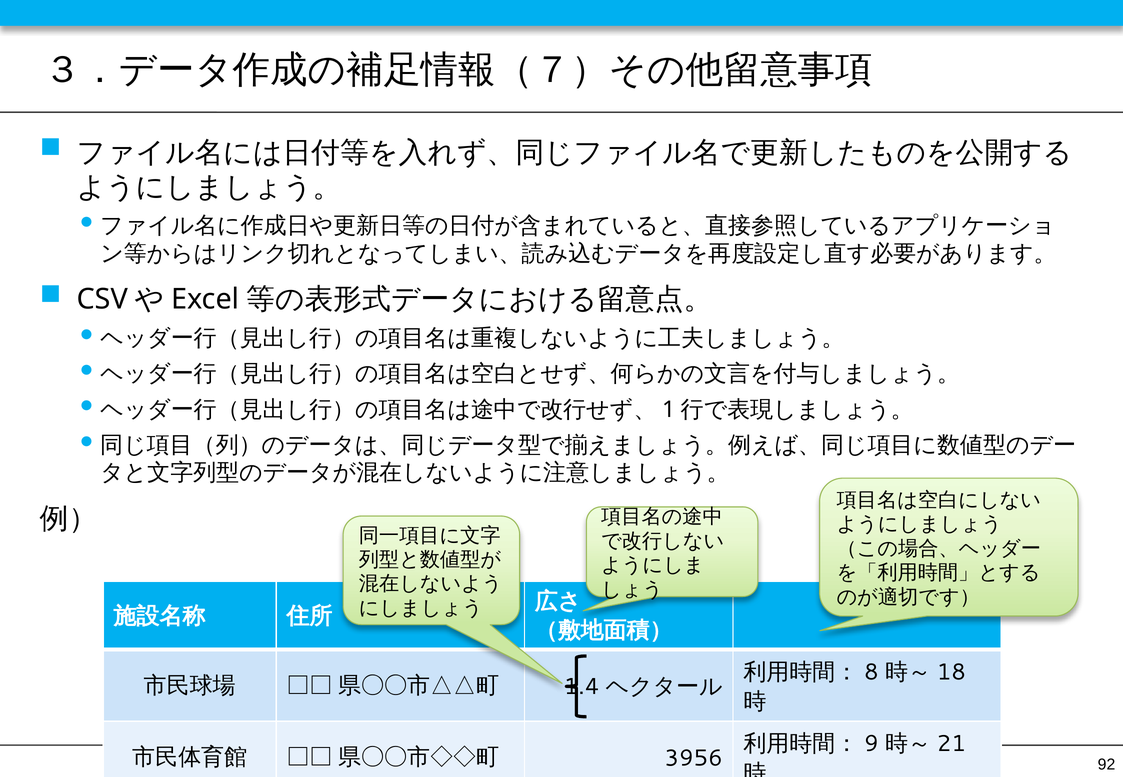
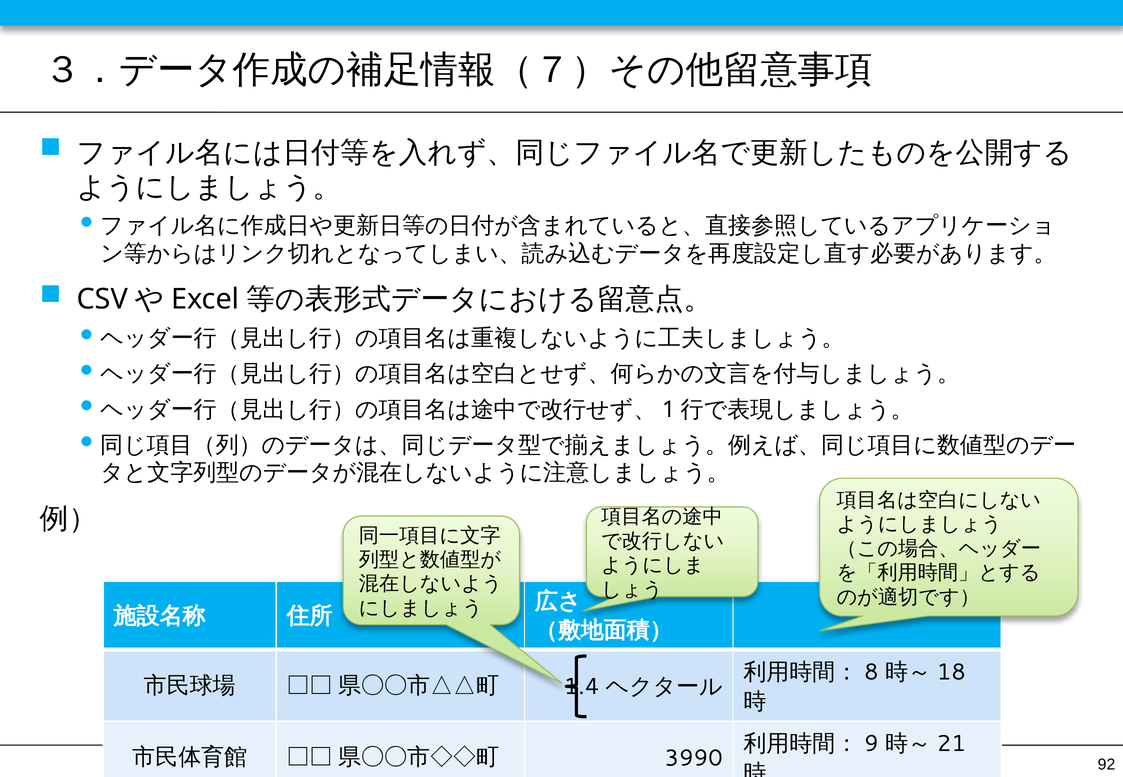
3956: 3956 -> 3990 (694, 759)
